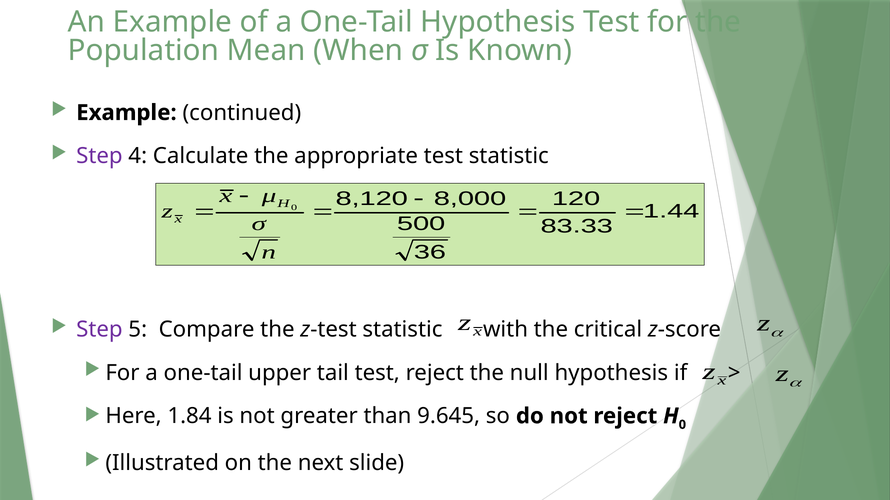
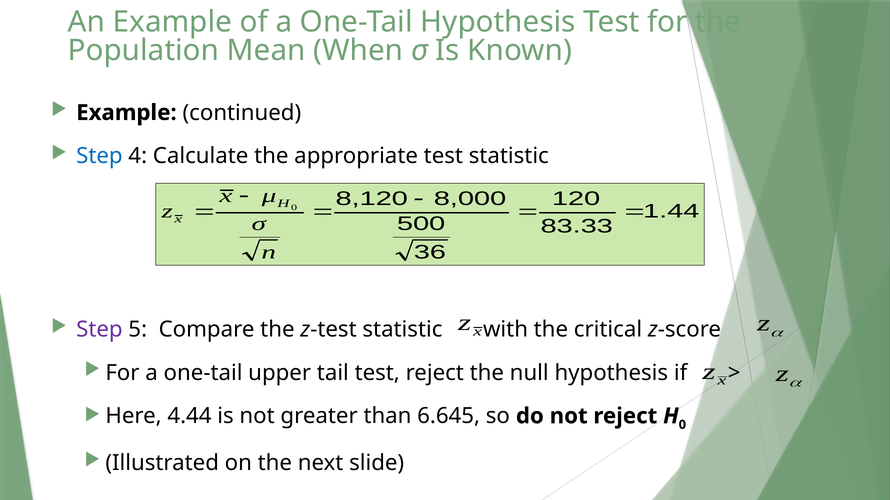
Step colour: purple -> blue (99, 156)
1.84: 1.84 -> 4.44 (190, 417)
9.645: 9.645 -> 6.645 (449, 417)
